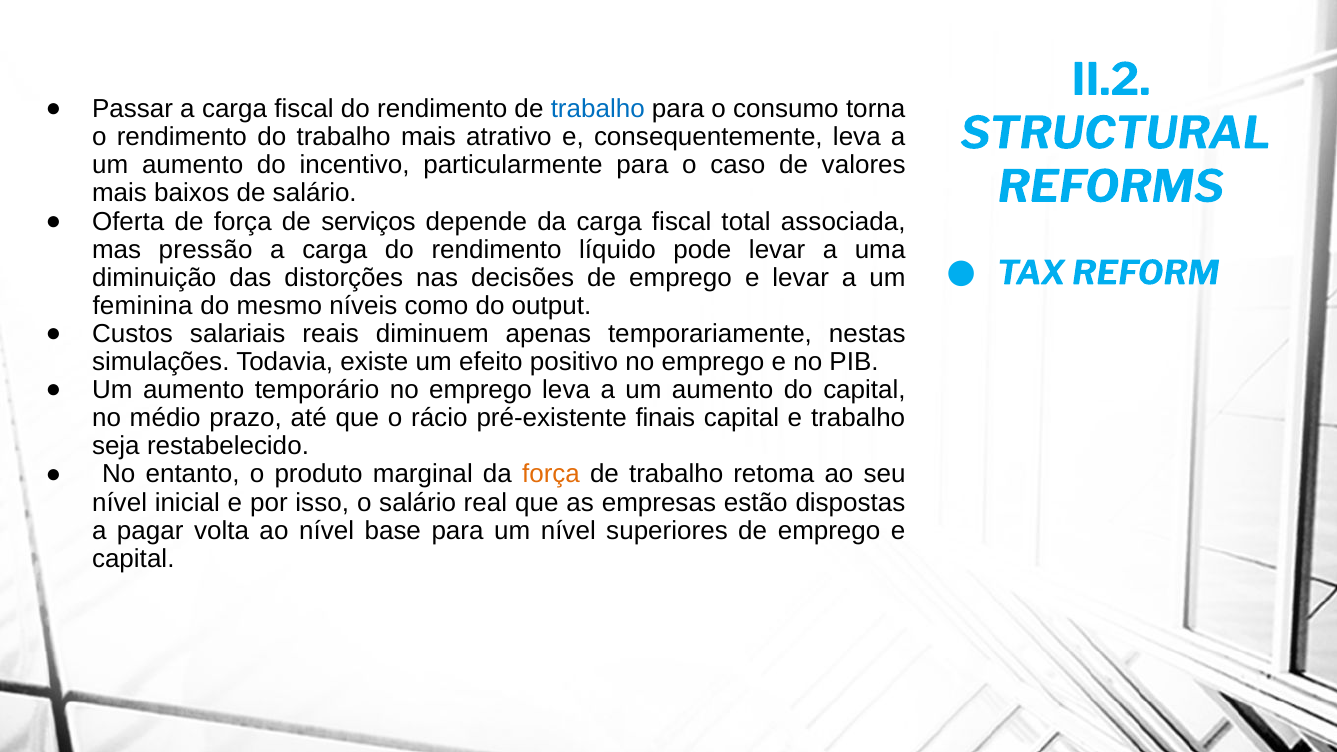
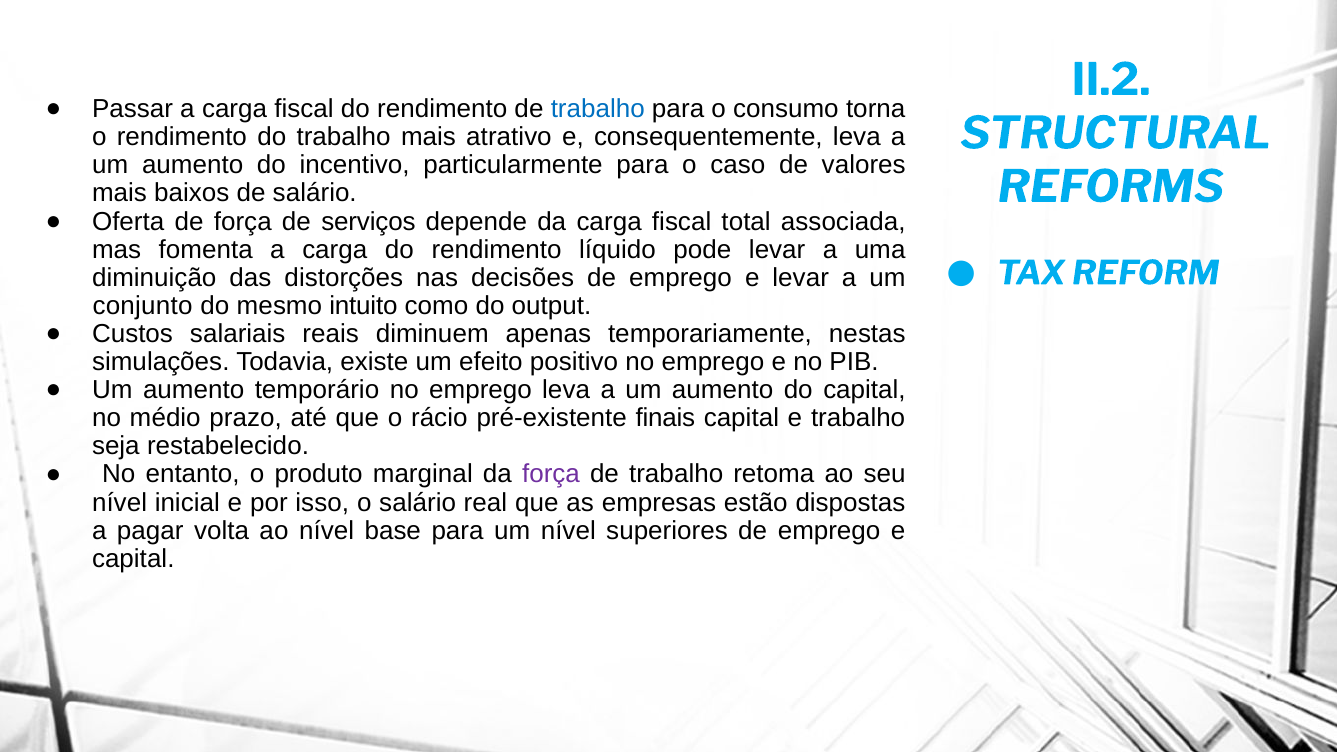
pressão: pressão -> fomenta (206, 250)
feminina: feminina -> conjunto (143, 306)
níveis: níveis -> intuito (363, 306)
força colour: orange -> purple (551, 474)
